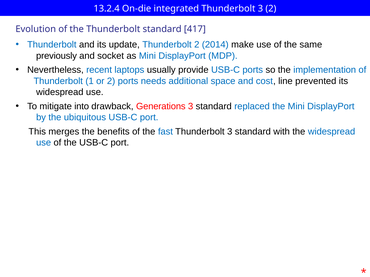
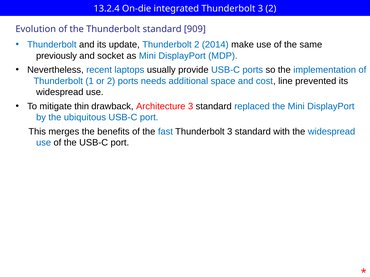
417: 417 -> 909 (195, 29)
into: into -> thin (82, 106)
Generations: Generations -> Architecture (161, 106)
